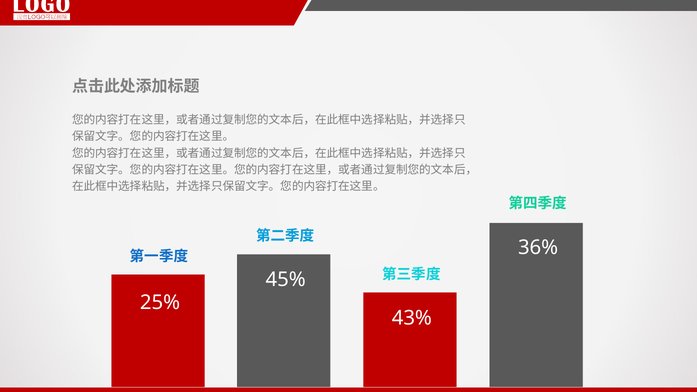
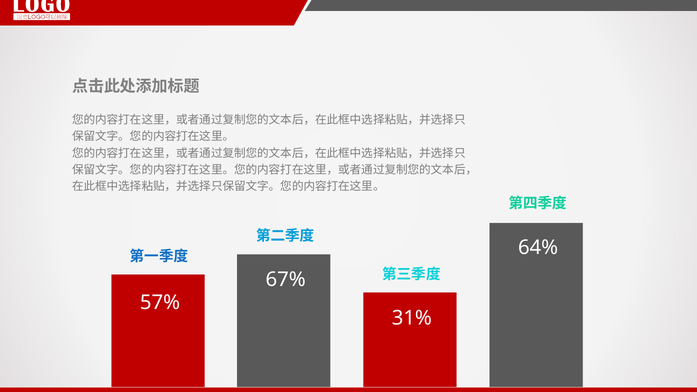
36%: 36% -> 64% (538, 248)
45%: 45% -> 67% (286, 280)
25%: 25% -> 57% (160, 303)
43%: 43% -> 31% (412, 318)
